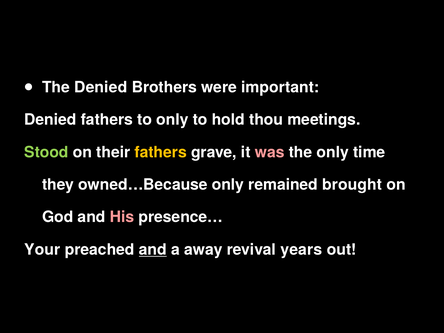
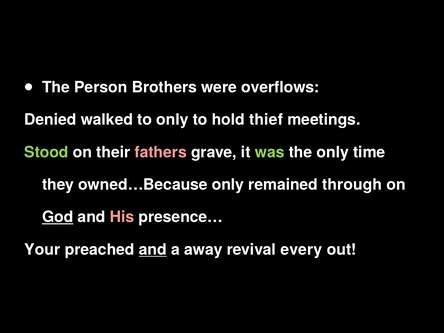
The Denied: Denied -> Person (101, 87)
important: important -> overflows (280, 87)
Denied fathers: fathers -> walked (107, 120)
thou: thou -> thief (266, 120)
fathers colour: yellow -> pink (161, 152)
was colour: pink -> light green (270, 152)
brought: brought -> through (352, 185)
God underline: none -> present (58, 217)
years: years -> every (301, 250)
